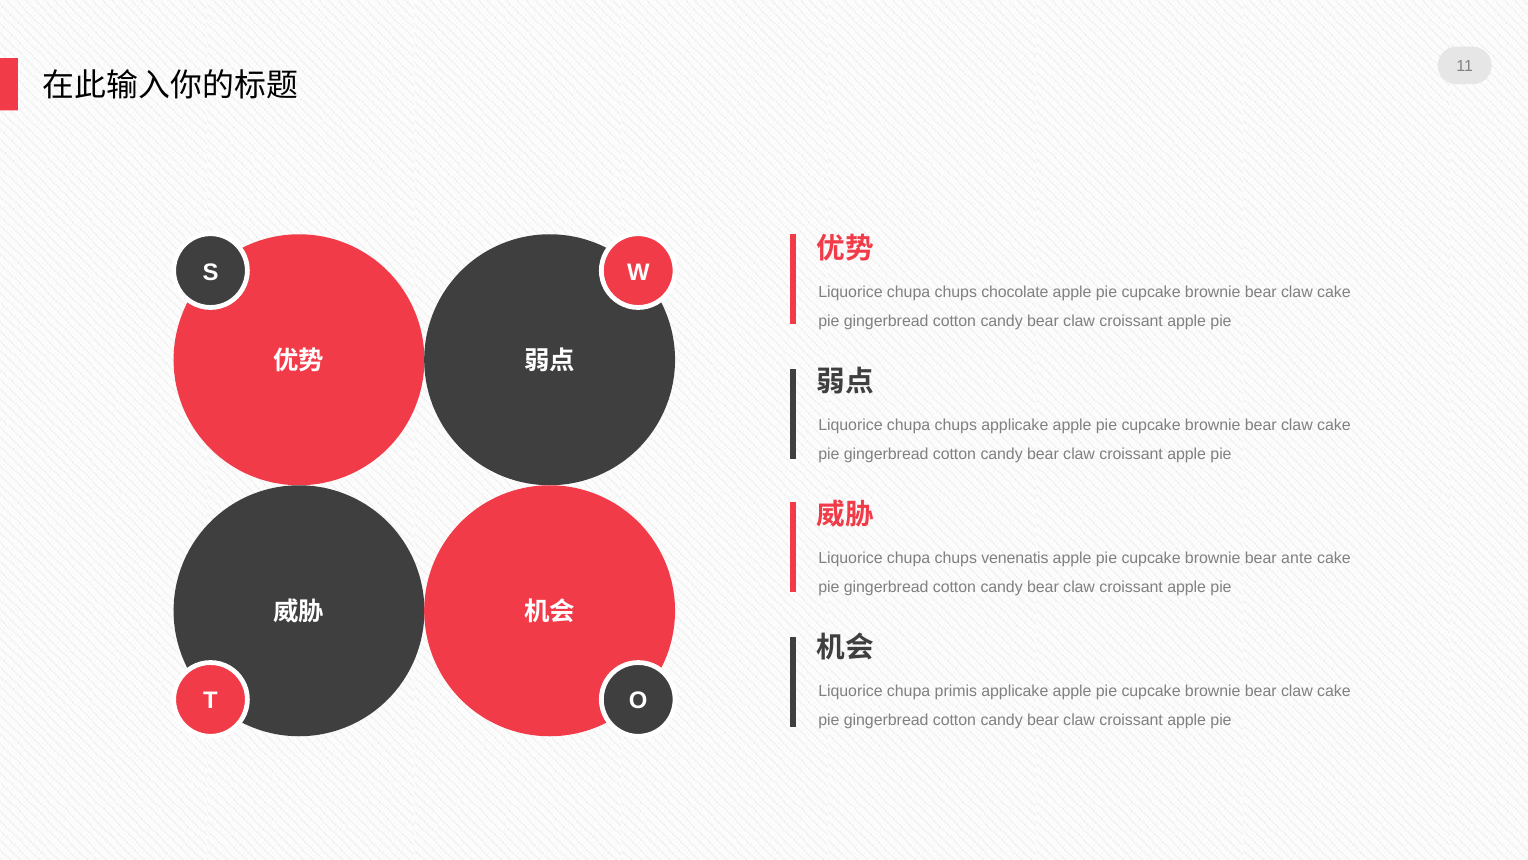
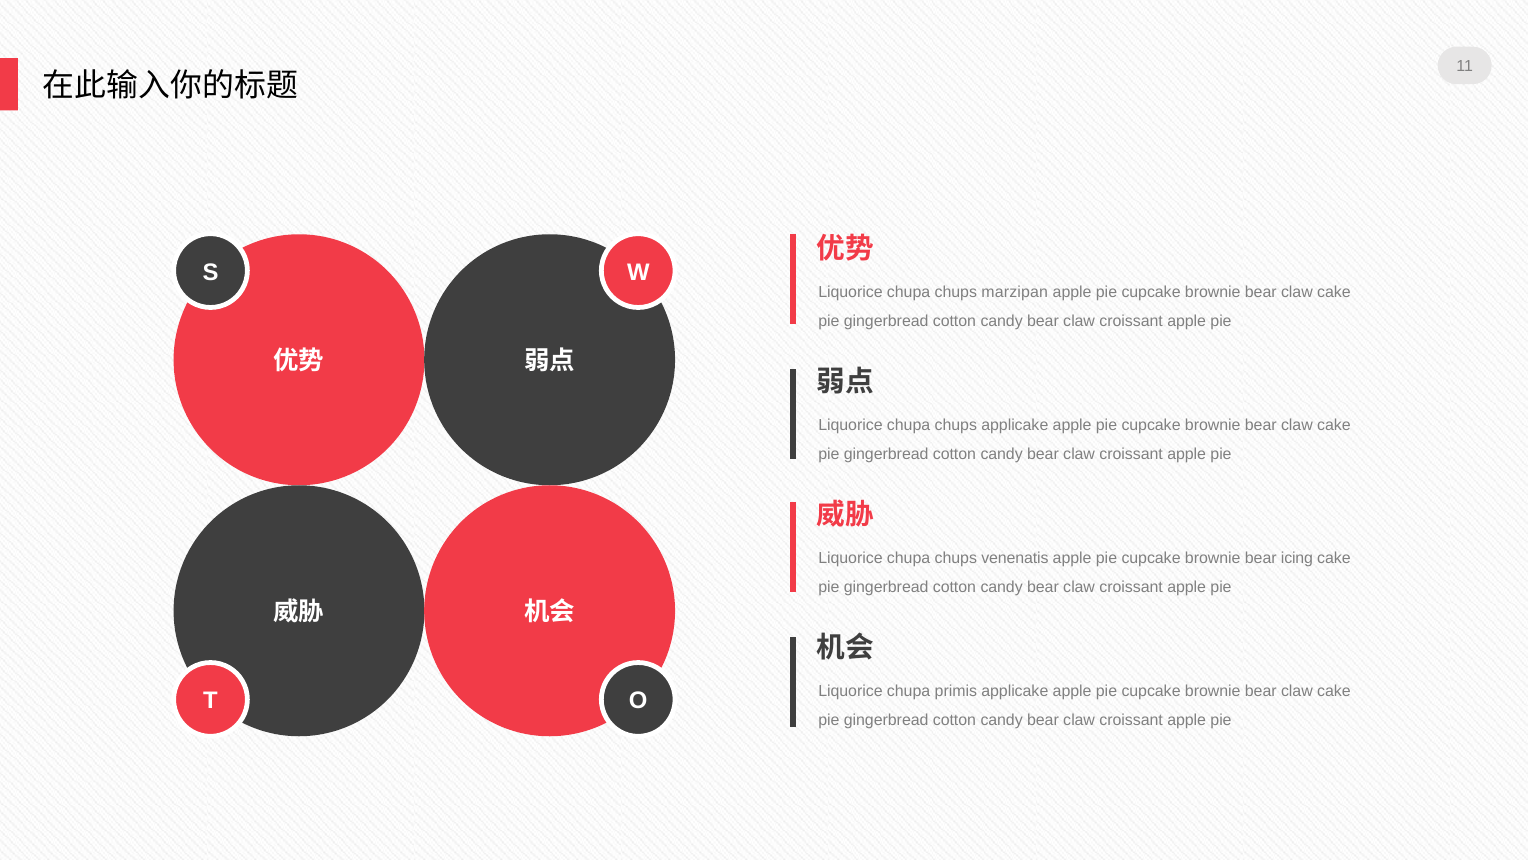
chocolate: chocolate -> marzipan (1015, 292)
ante: ante -> icing (1297, 558)
